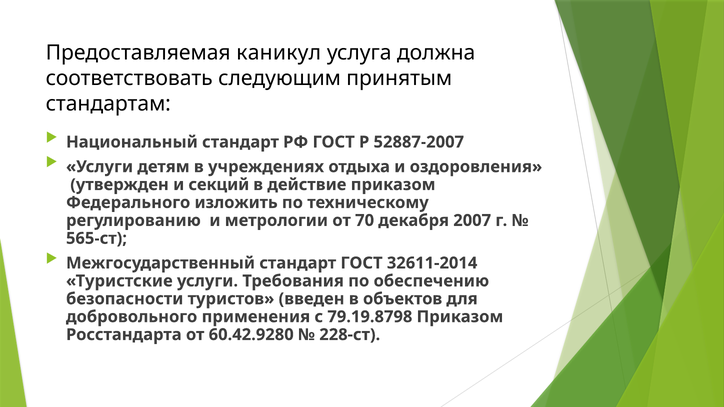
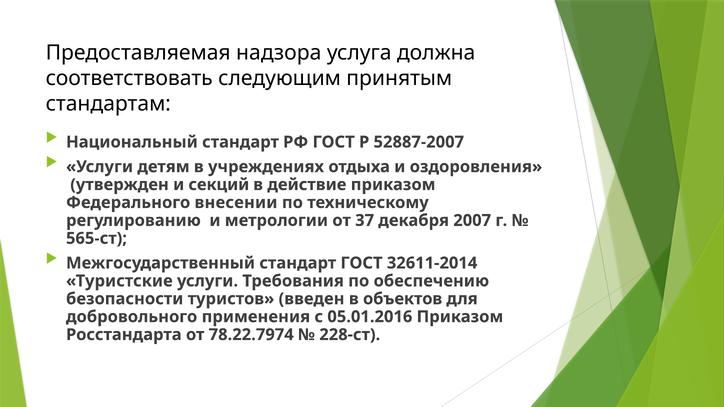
каникул: каникул -> надзора (279, 53)
изложить: изложить -> внесении (236, 203)
70: 70 -> 37 (365, 221)
79.19.8798: 79.19.8798 -> 05.01.2016 (370, 317)
60.42.9280: 60.42.9280 -> 78.22.7974 (251, 335)
